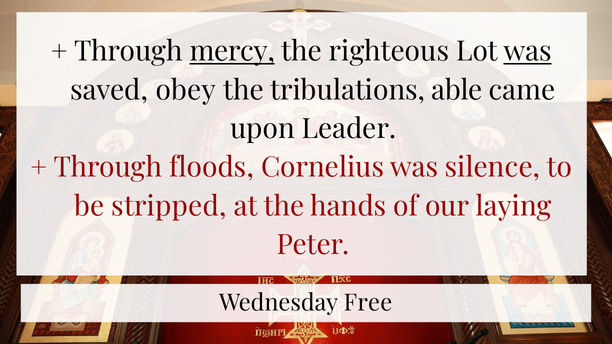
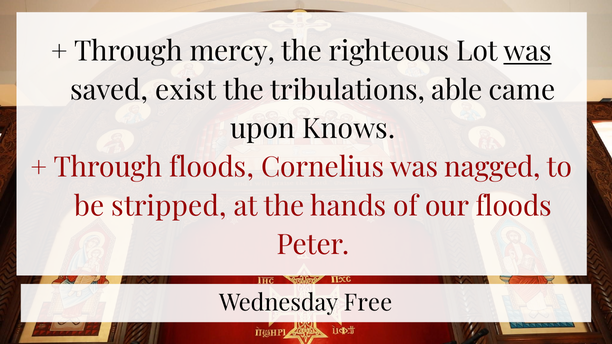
mercy underline: present -> none (232, 52)
obey: obey -> exist (186, 90)
Leader: Leader -> Knows (349, 129)
silence: silence -> nagged (493, 168)
our laying: laying -> floods (514, 206)
